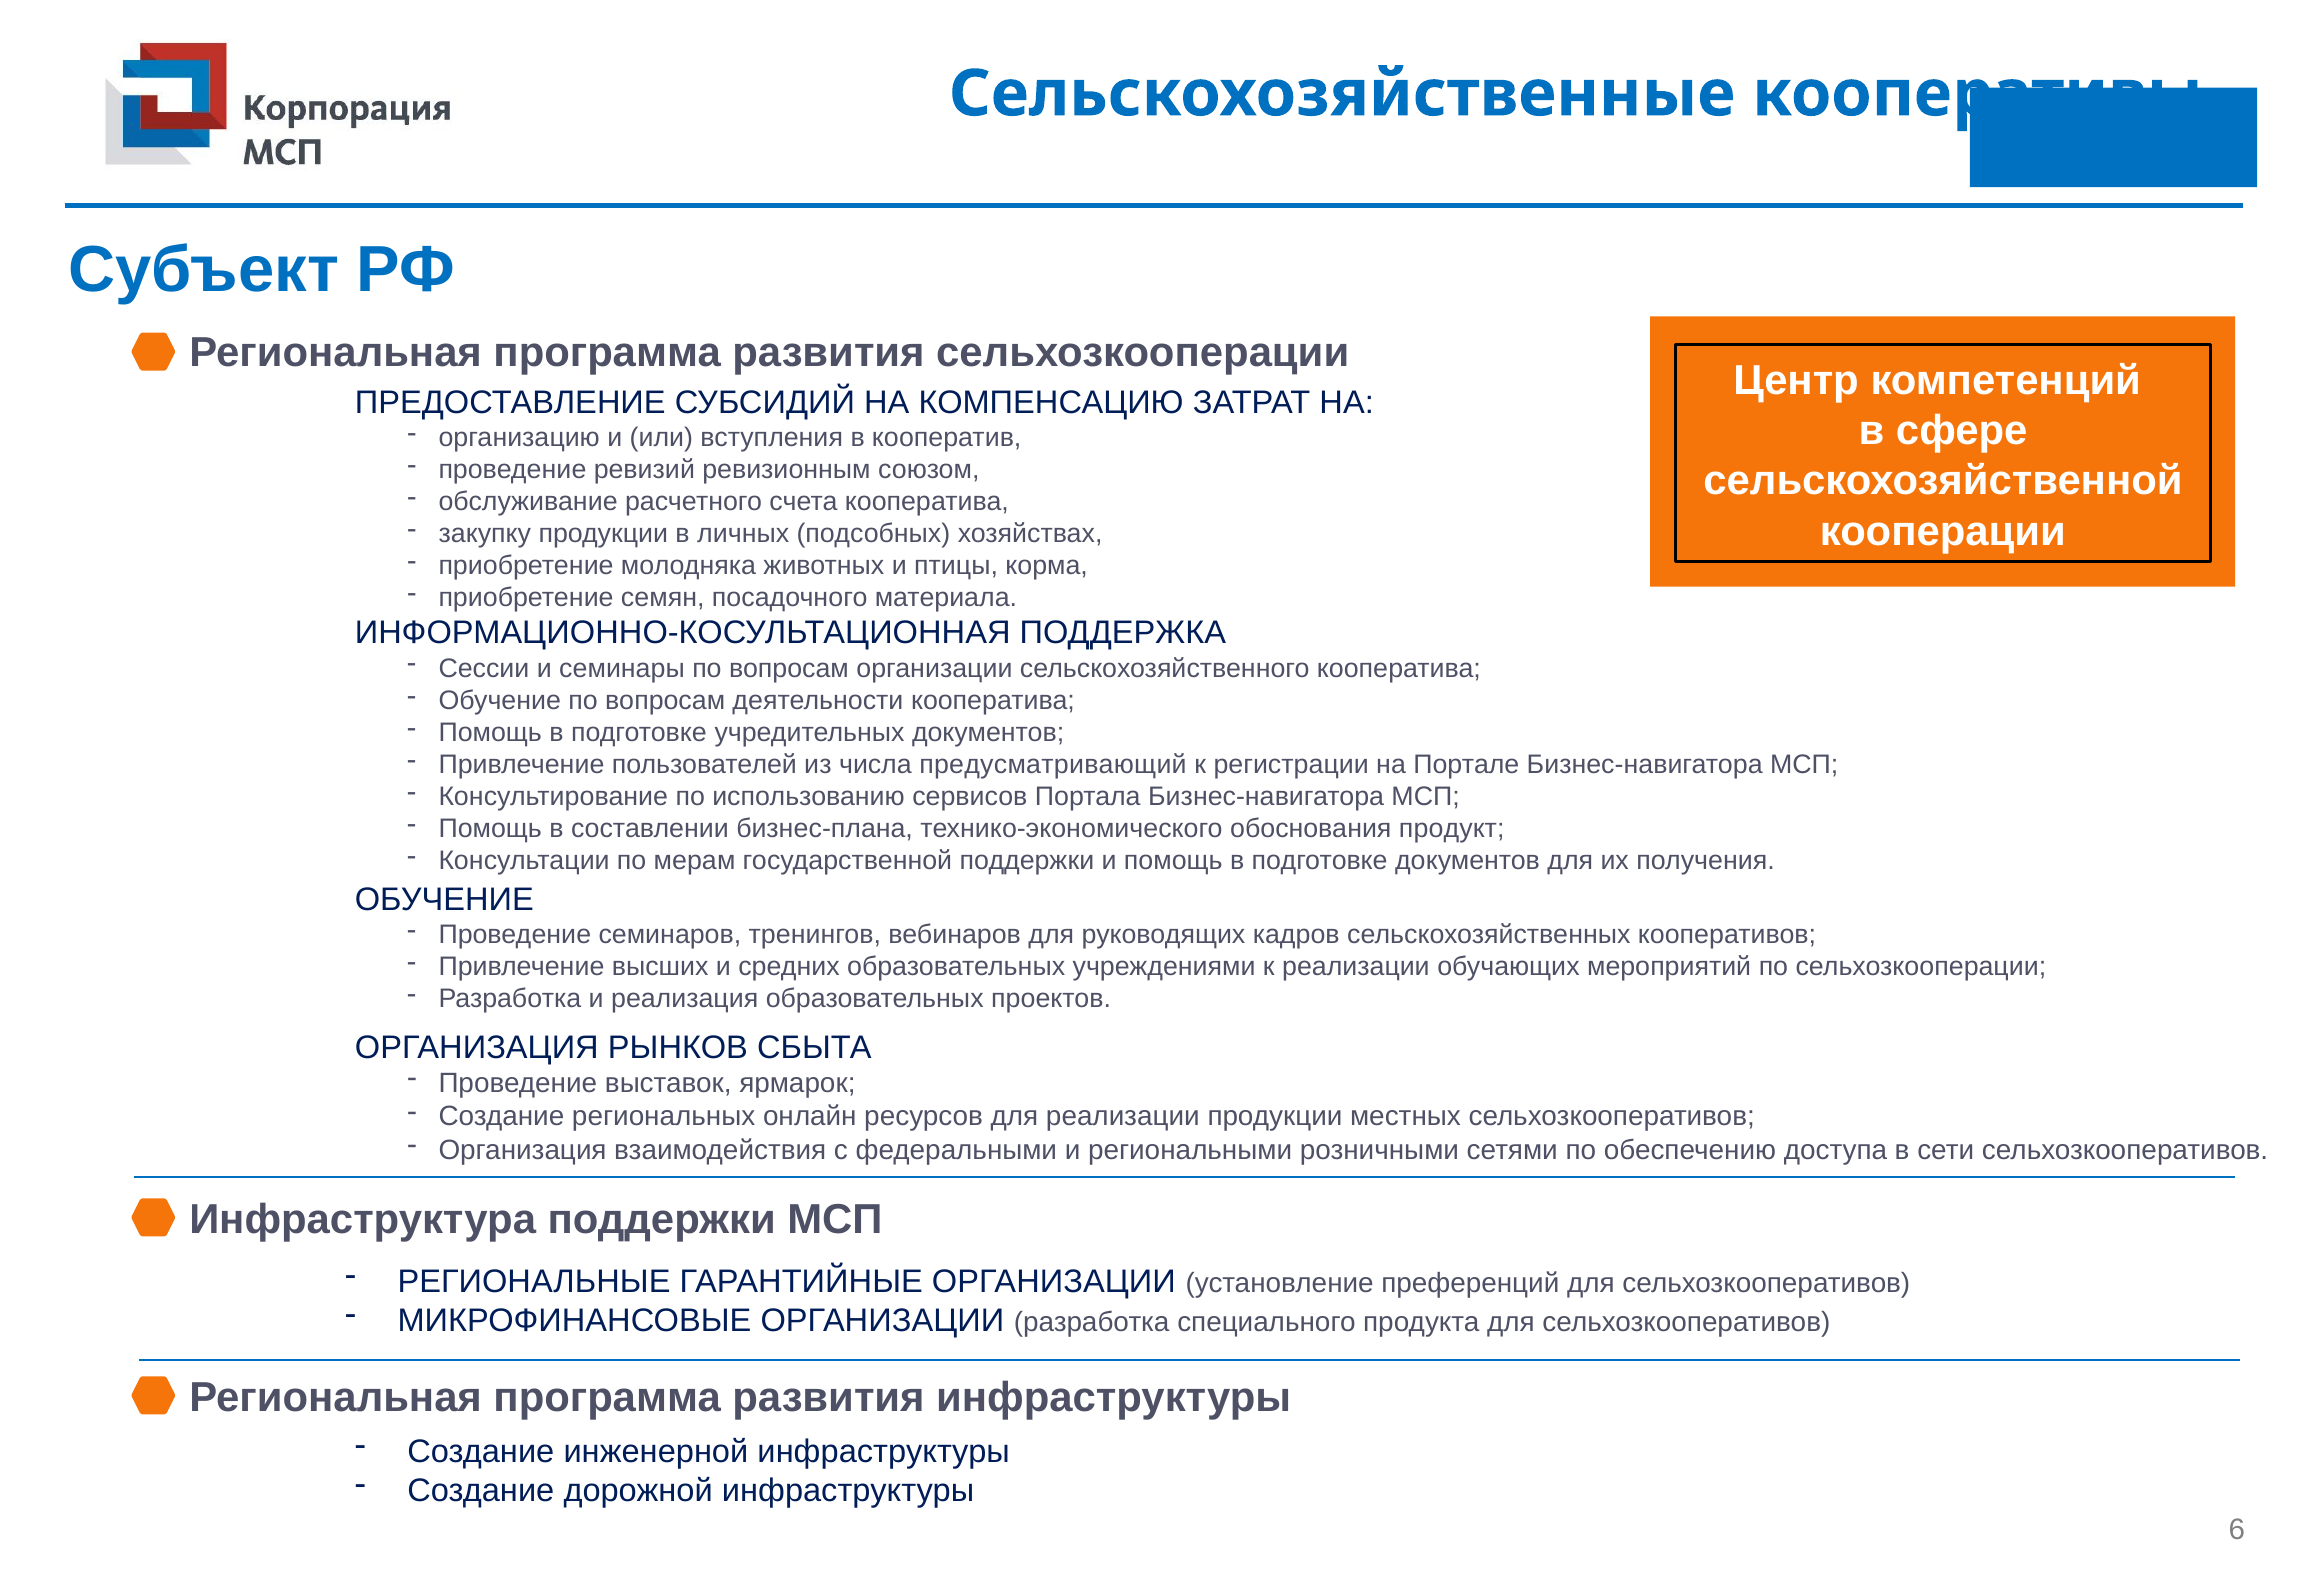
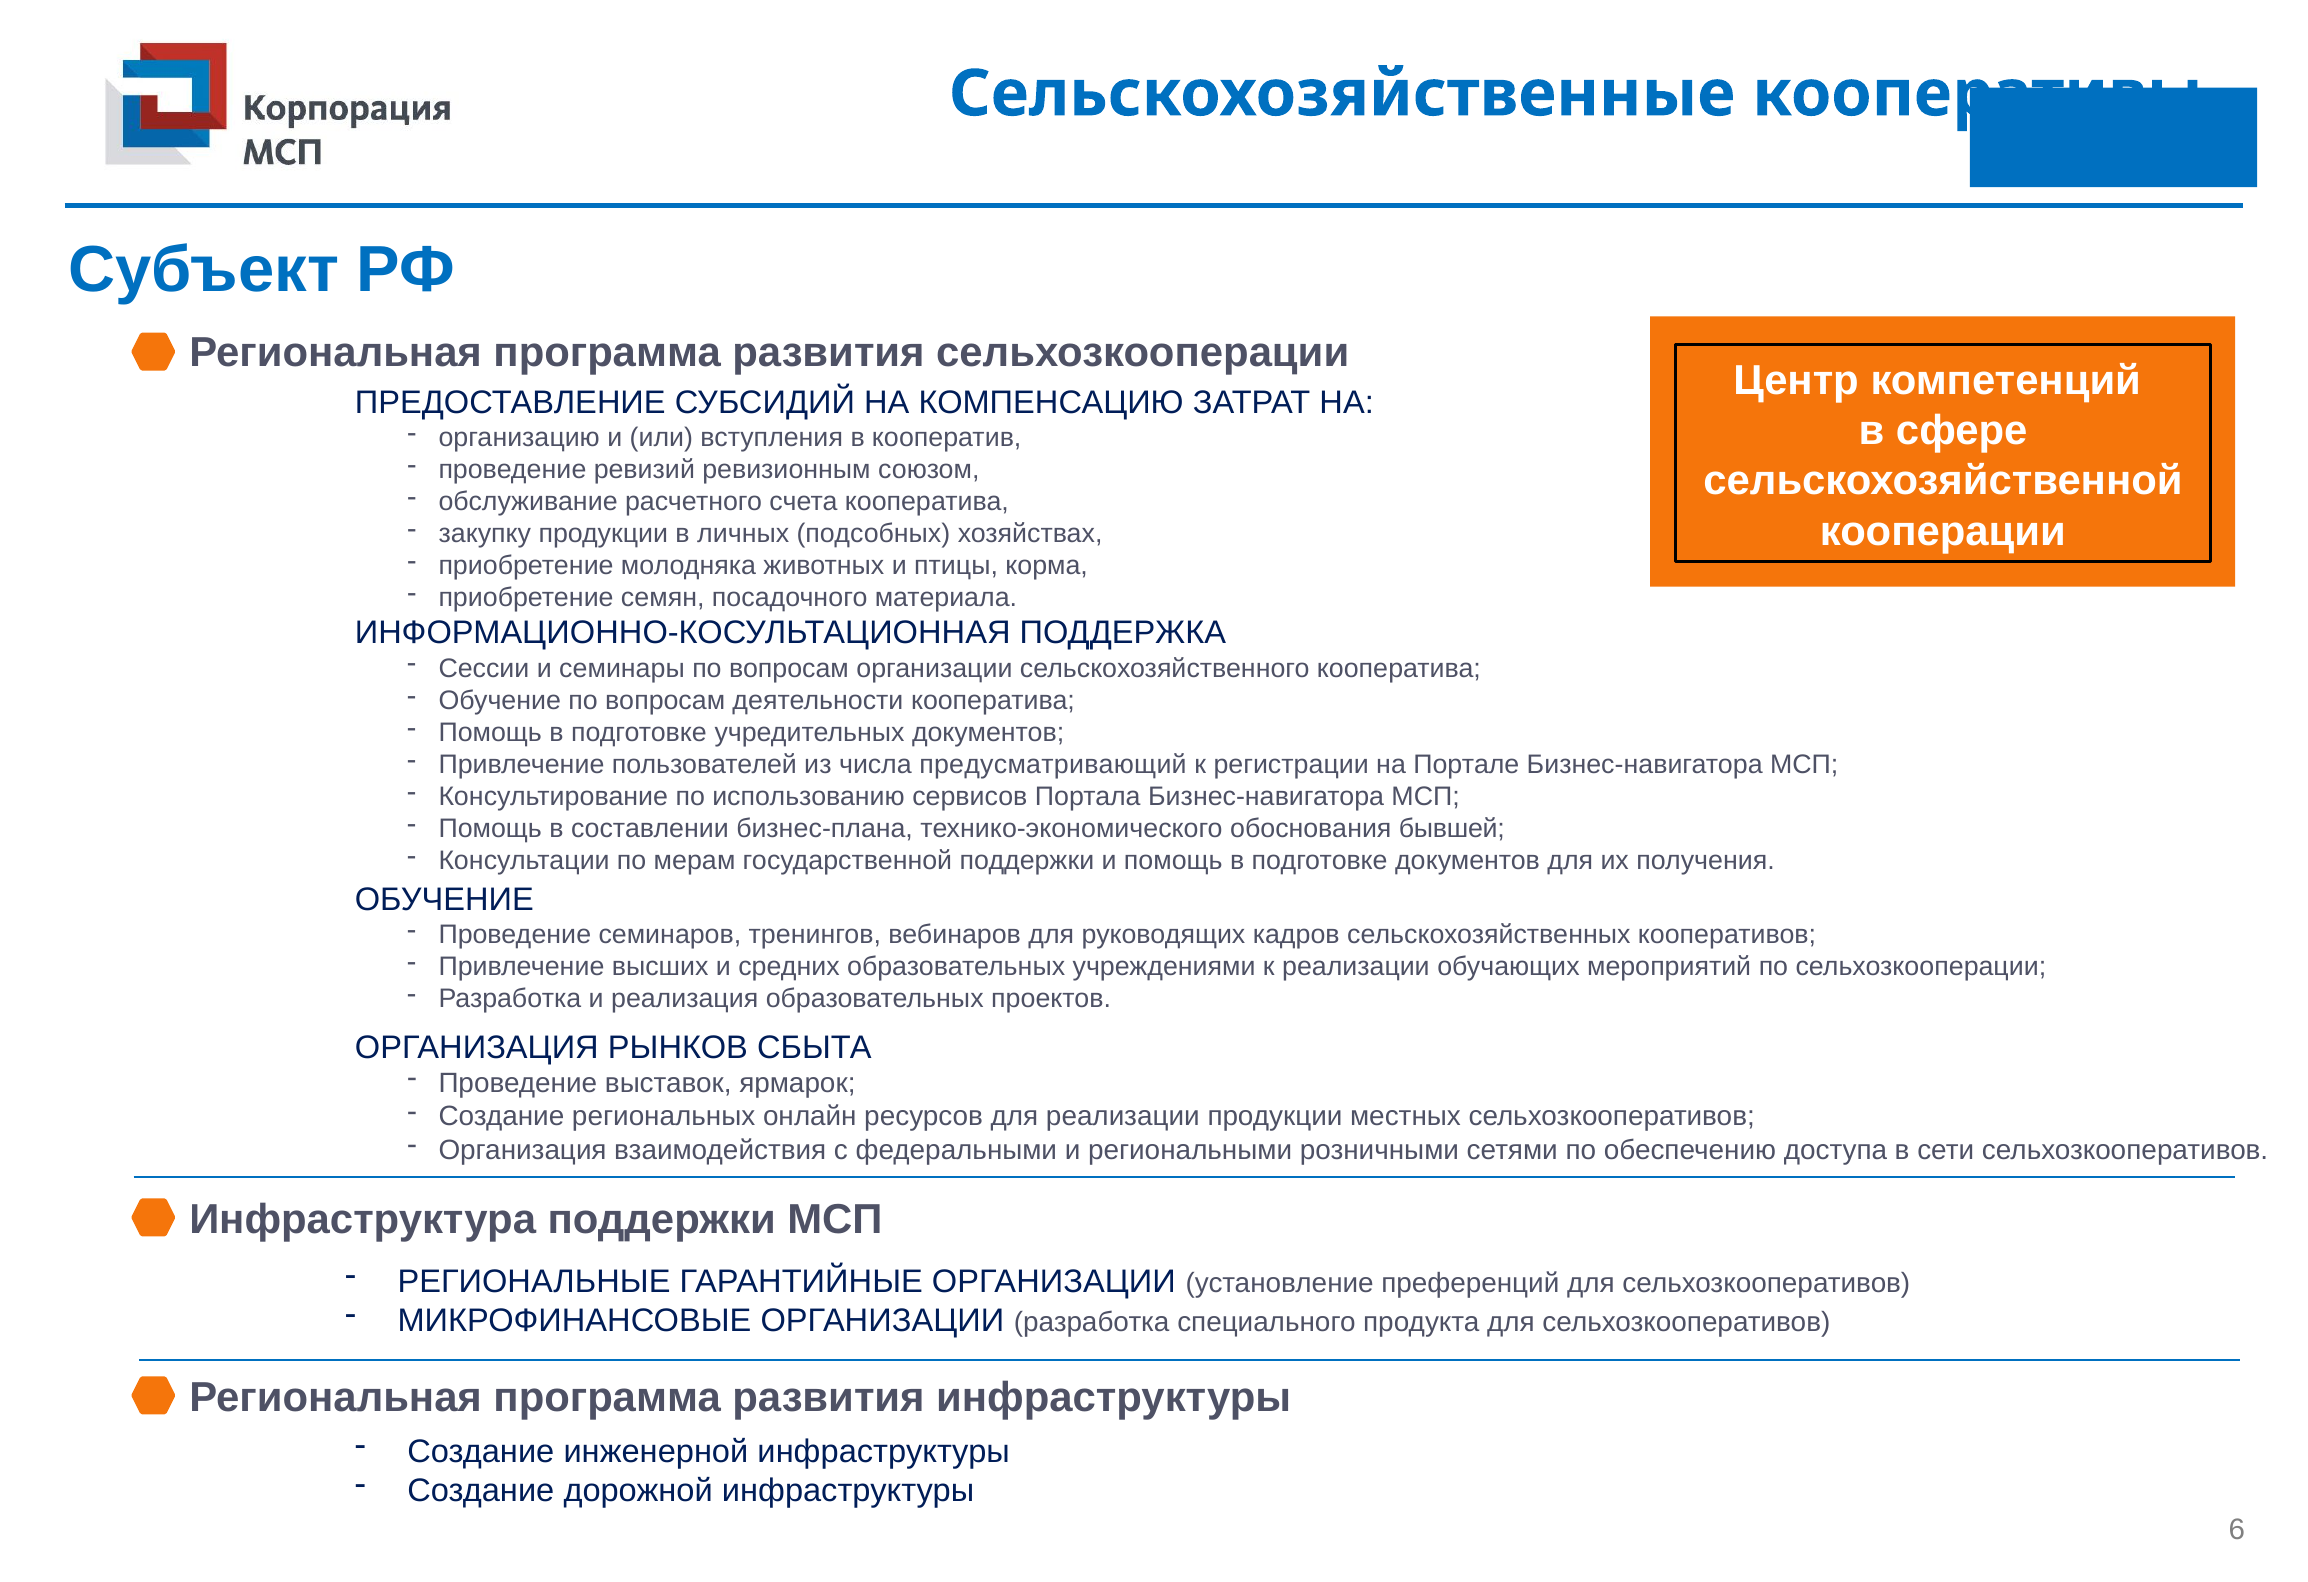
продукт: продукт -> бывшей (1452, 829)
